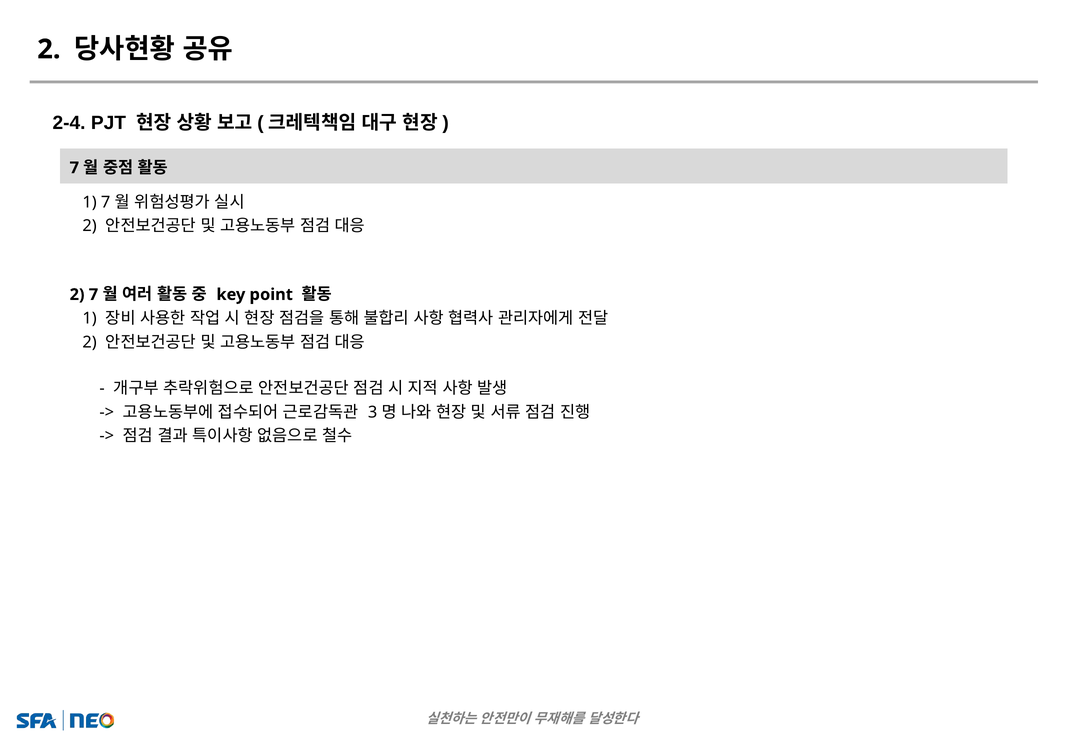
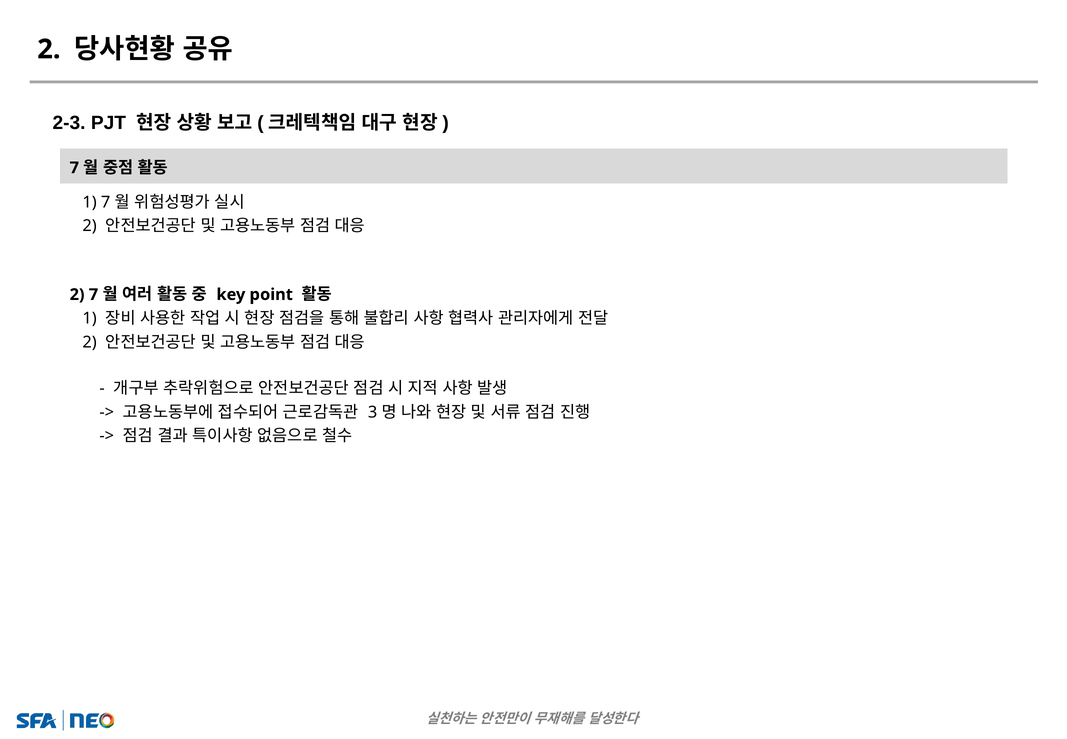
2-4: 2-4 -> 2-3 (69, 123)
